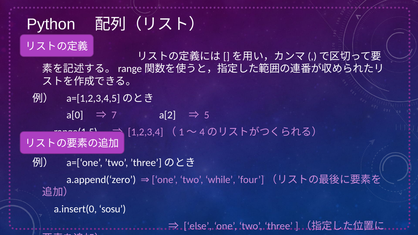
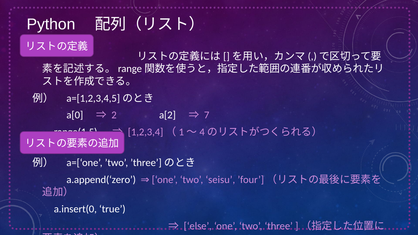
7: 7 -> 2 (114, 115)
5: 5 -> 7 (207, 115)
while: while -> seisu (220, 180)
sosu: sosu -> true (112, 209)
